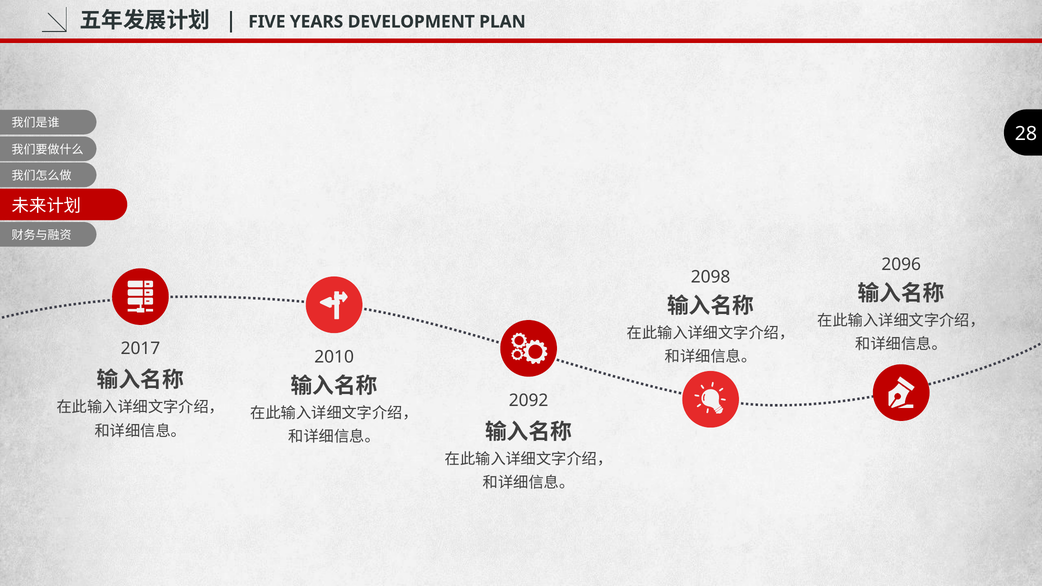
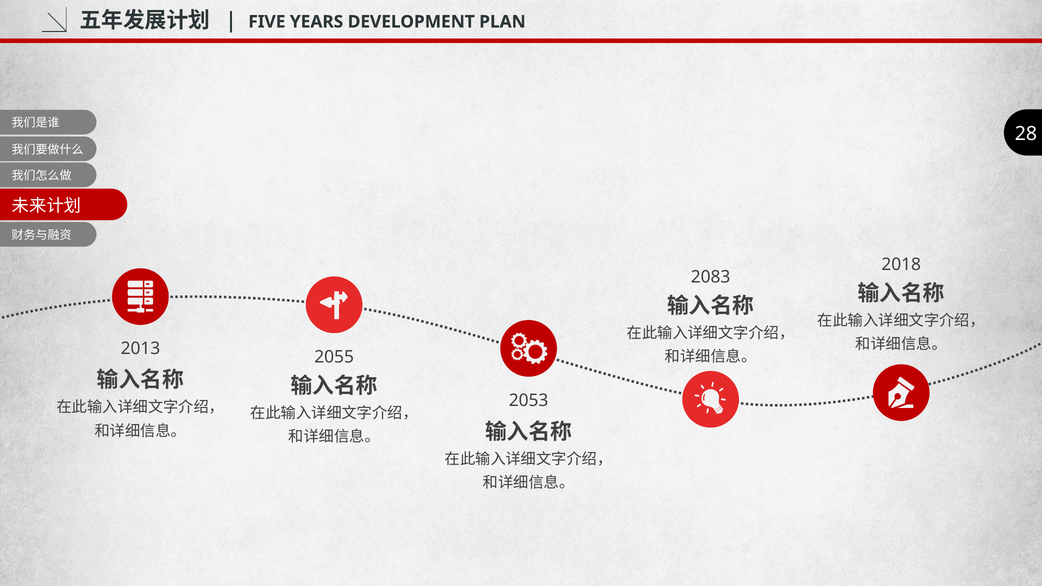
2096: 2096 -> 2018 (901, 264)
2098: 2098 -> 2083 (711, 277)
2017: 2017 -> 2013 (140, 349)
2010: 2010 -> 2055 (334, 357)
2092: 2092 -> 2053 (529, 401)
